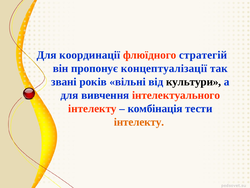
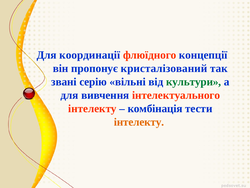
стратегій: стратегій -> концепції (203, 55)
концептуалізації: концептуалізації -> кристалізований (164, 68)
років: років -> серію (93, 82)
культури colour: black -> green (194, 82)
